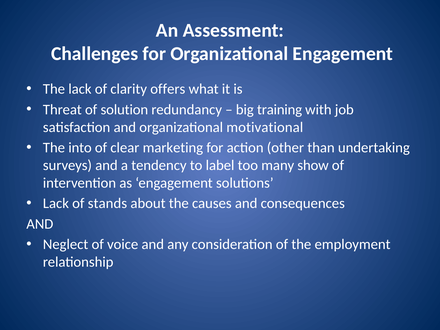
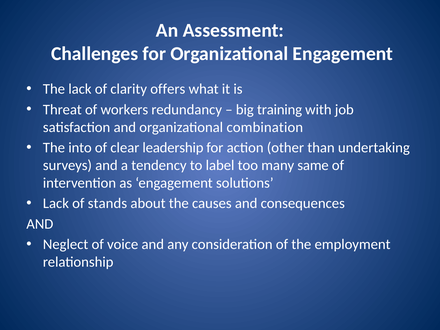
solution: solution -> workers (124, 110)
motivational: motivational -> combination (265, 127)
marketing: marketing -> leadership (173, 148)
show: show -> same (313, 165)
